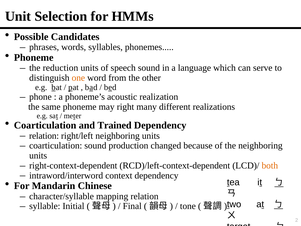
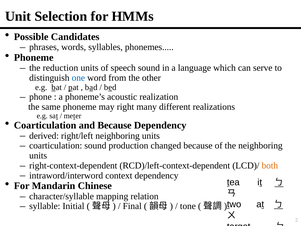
one colour: orange -> blue (78, 78)
and Trained: Trained -> Because (115, 125)
relation: relation -> derived (44, 136)
